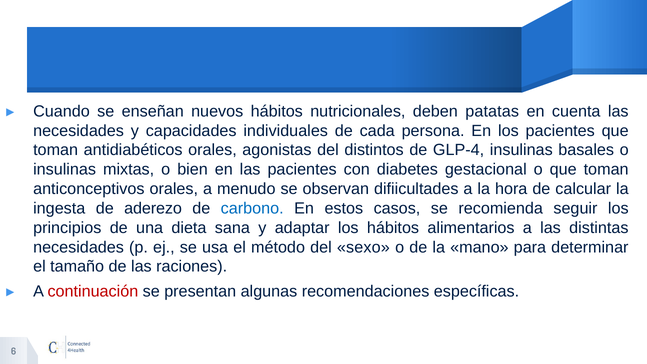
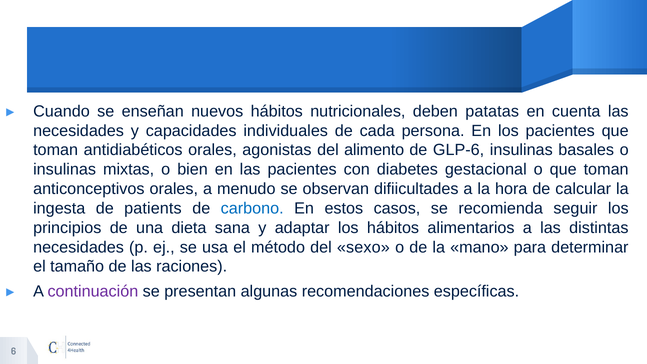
distintos: distintos -> alimento (374, 150)
GLP-4: GLP-4 -> GLP-6 (459, 150)
aderezo: aderezo -> patients (153, 208)
continuación colour: red -> purple (93, 291)
